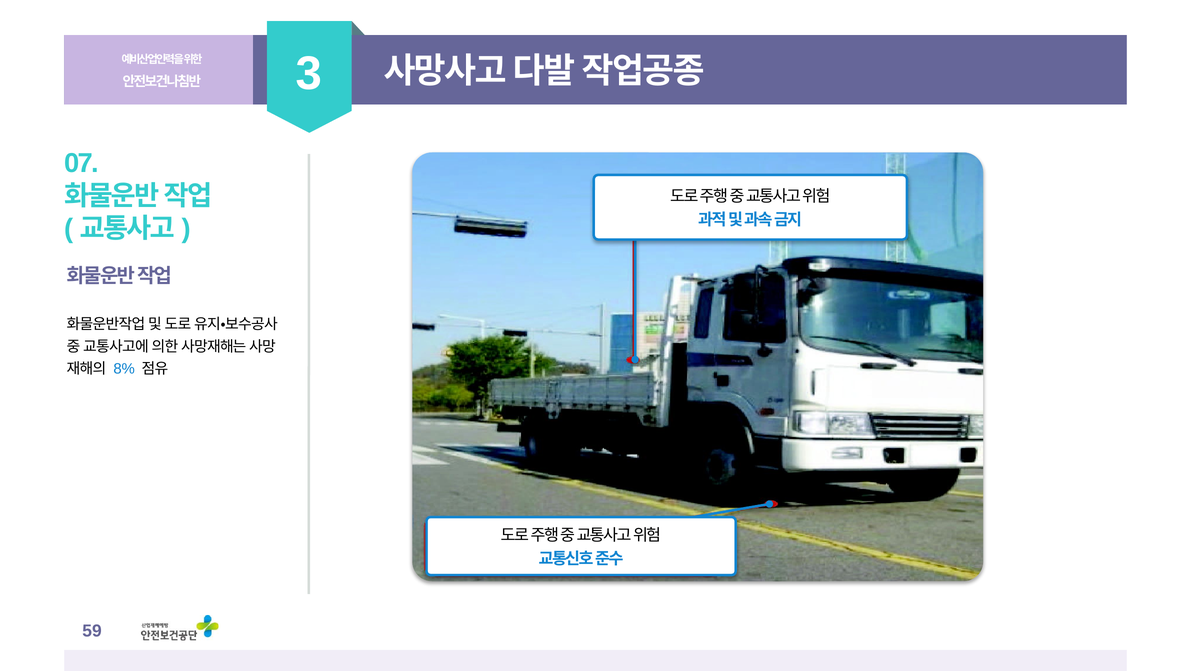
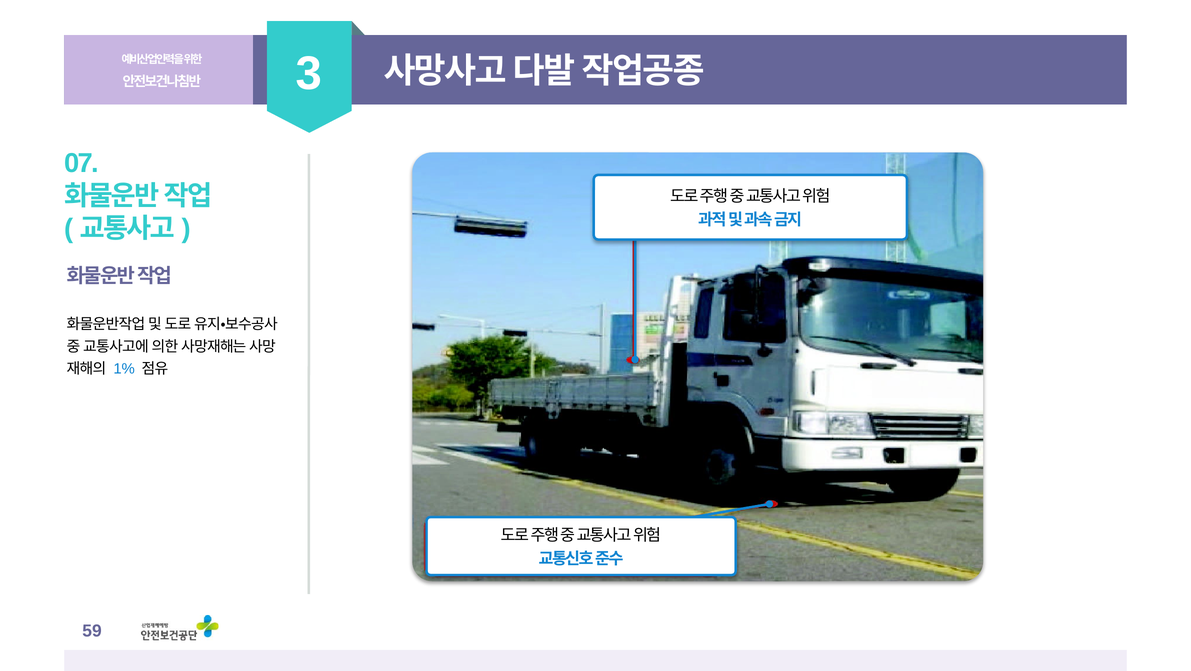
8%: 8% -> 1% (124, 369)
